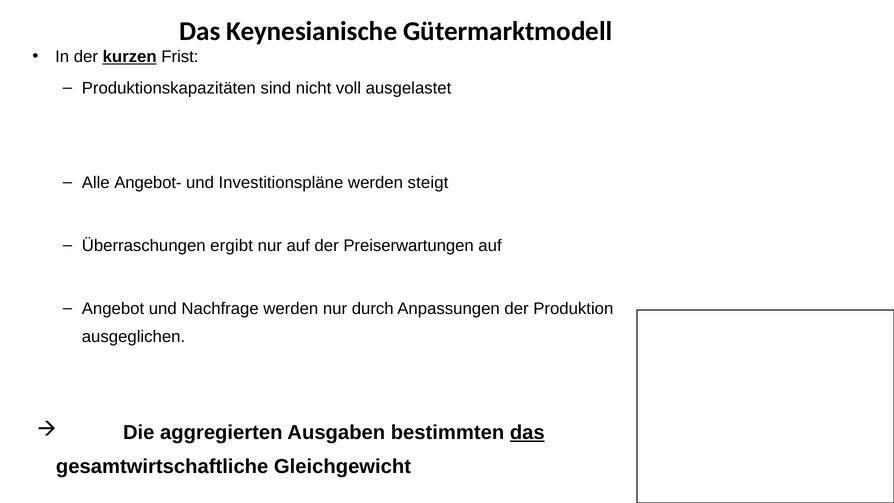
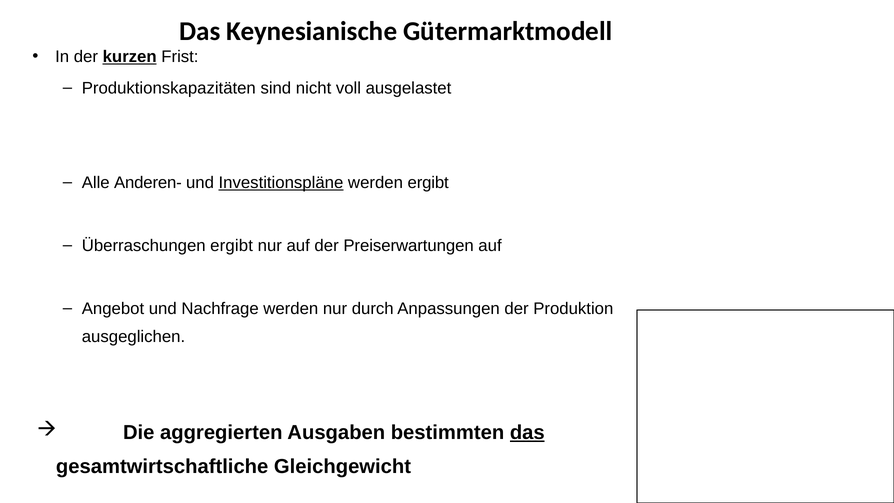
Angebot-: Angebot- -> Anderen- (148, 183)
Investitionspläne underline: none -> present (281, 183)
werden steigt: steigt -> ergibt (428, 183)
